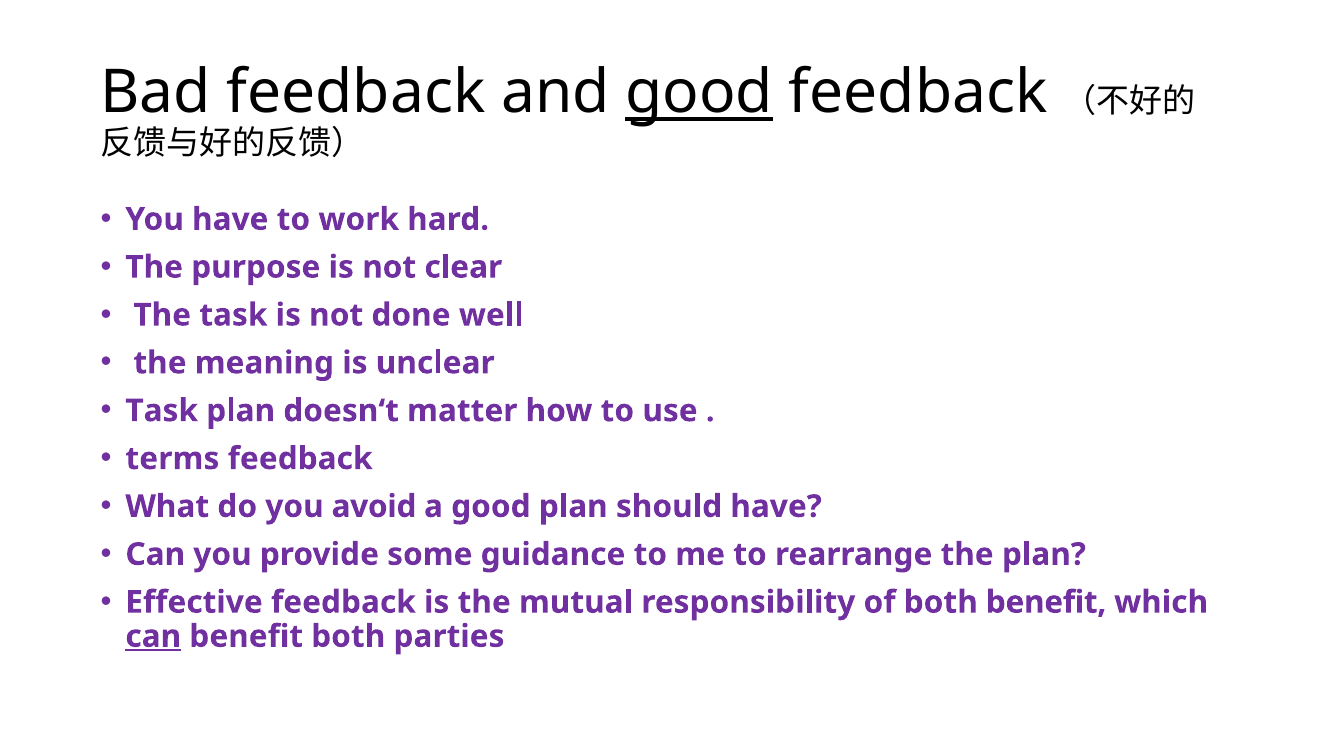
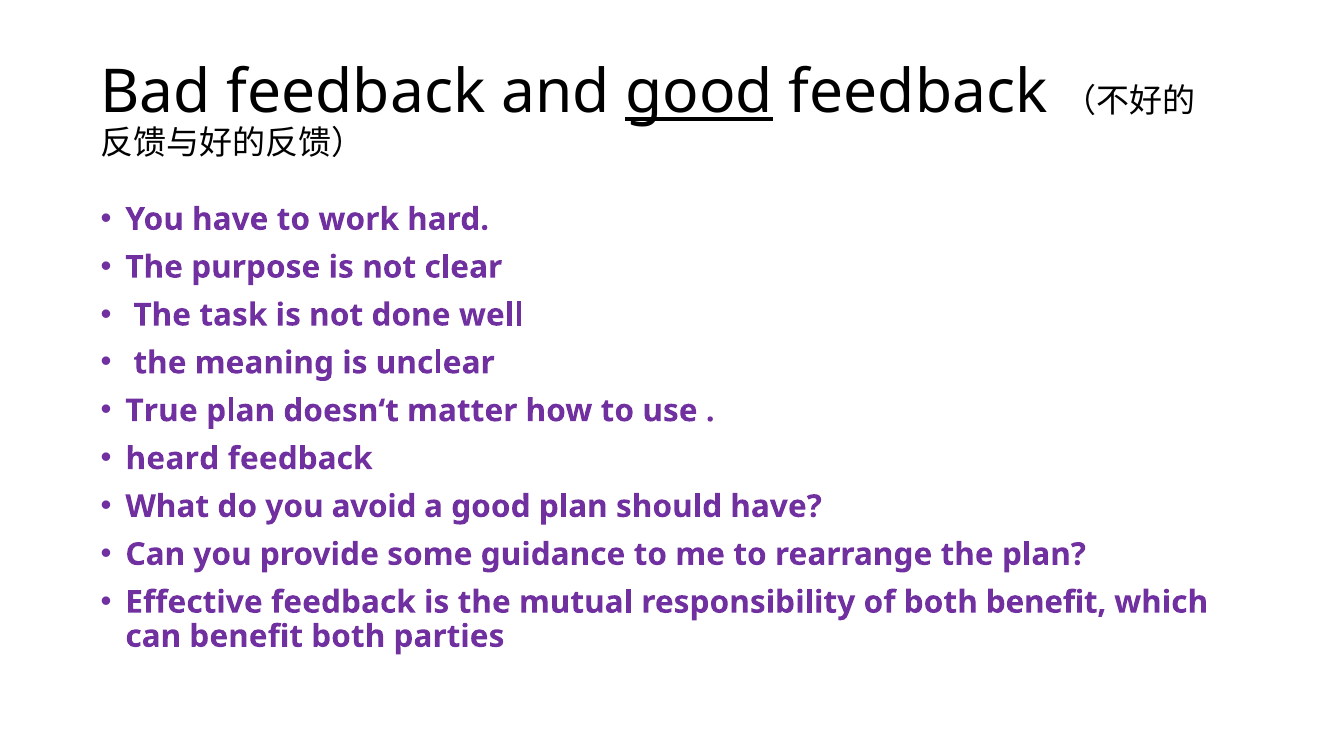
Task: Task -> True (162, 411)
terms: terms -> heard (172, 459)
can underline: present -> none (153, 637)
